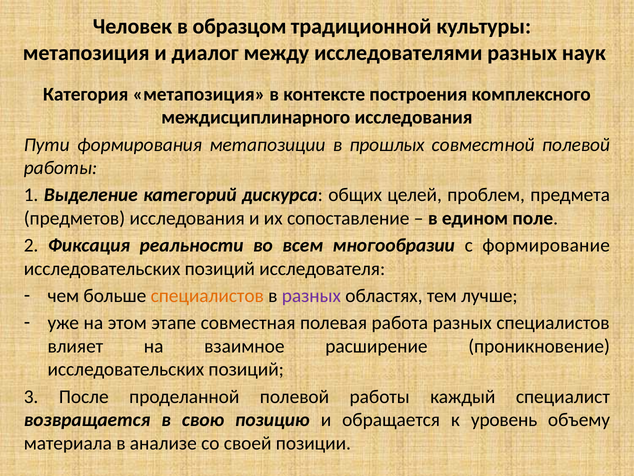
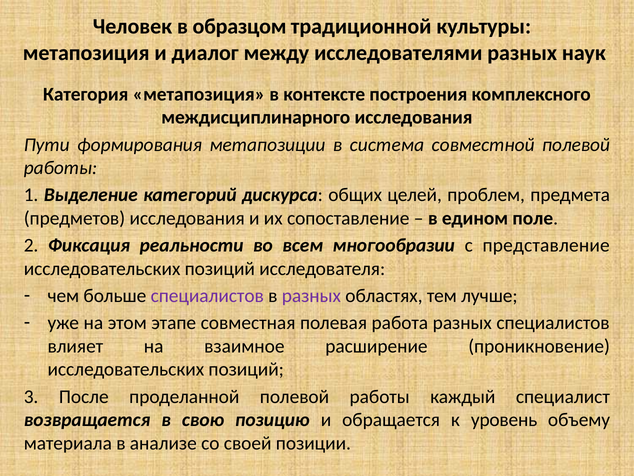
прошлых: прошлых -> система (387, 144)
формирование: формирование -> представление (546, 245)
специалистов colour: orange -> purple (207, 296)
